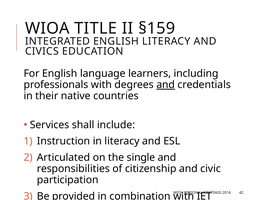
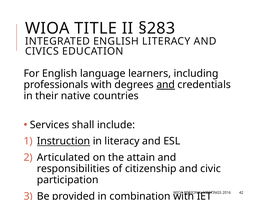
§159: §159 -> §283 (157, 28)
Instruction underline: none -> present (64, 141)
single: single -> attain (141, 157)
